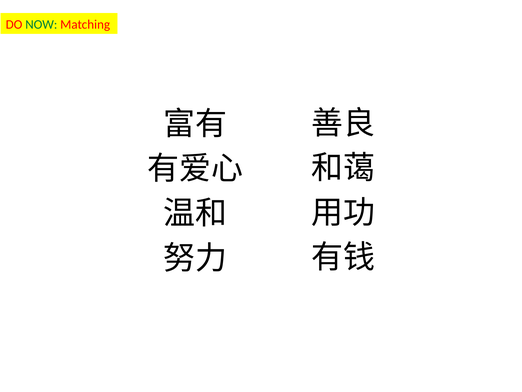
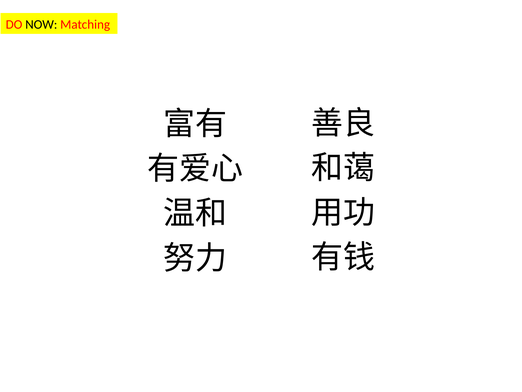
NOW colour: green -> black (41, 24)
